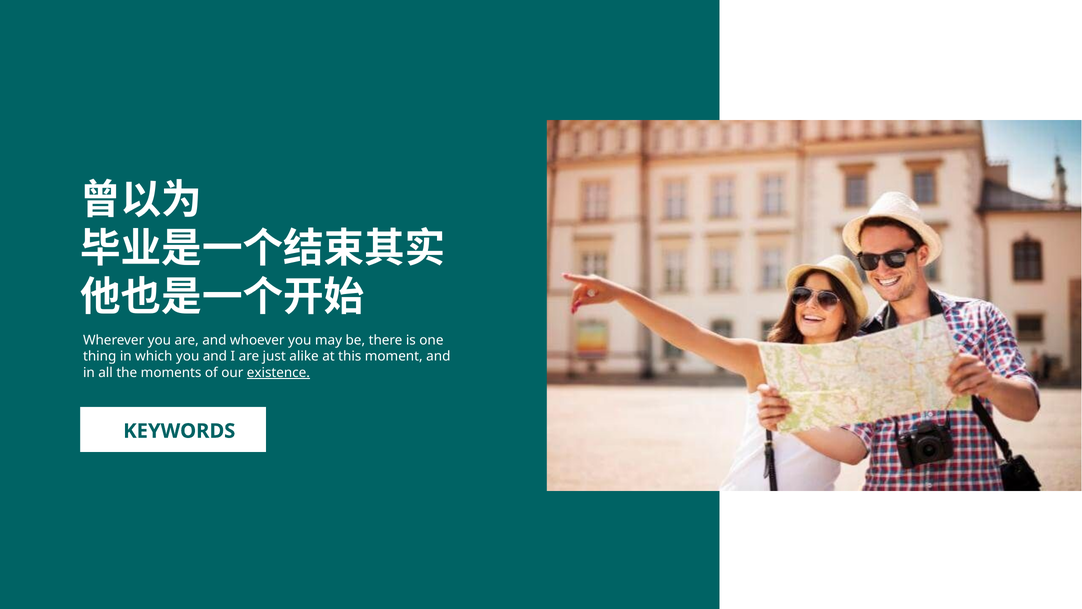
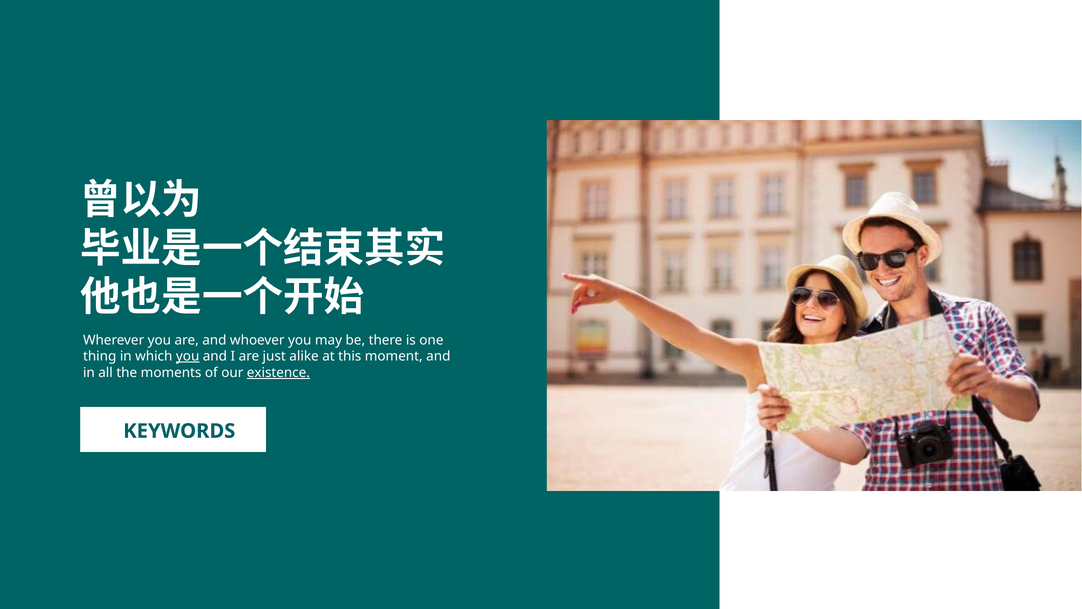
you underline: none -> present (188, 356)
